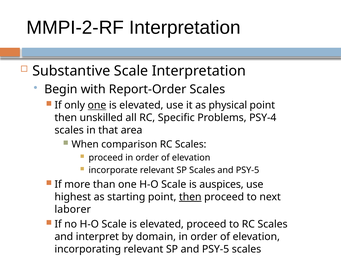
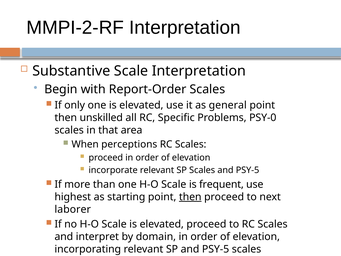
one underline: present -> none (97, 105)
physical: physical -> general (228, 105)
PSY-4: PSY-4 -> PSY-0 (263, 118)
comparison: comparison -> perceptions (129, 144)
auspices: auspices -> frequent (221, 184)
